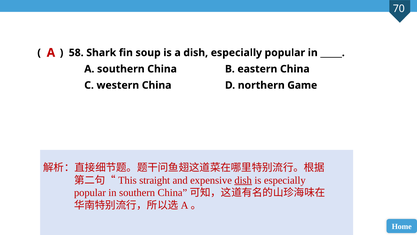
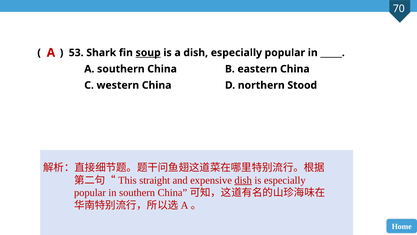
58: 58 -> 53 (76, 53)
soup underline: none -> present (148, 53)
Game: Game -> Stood (302, 85)
